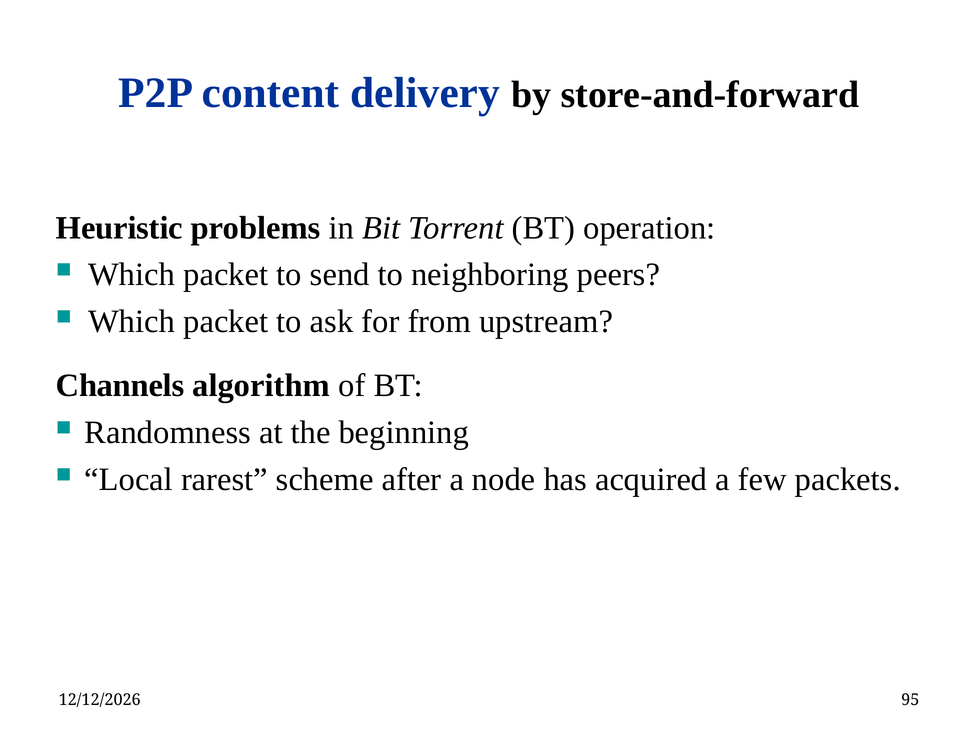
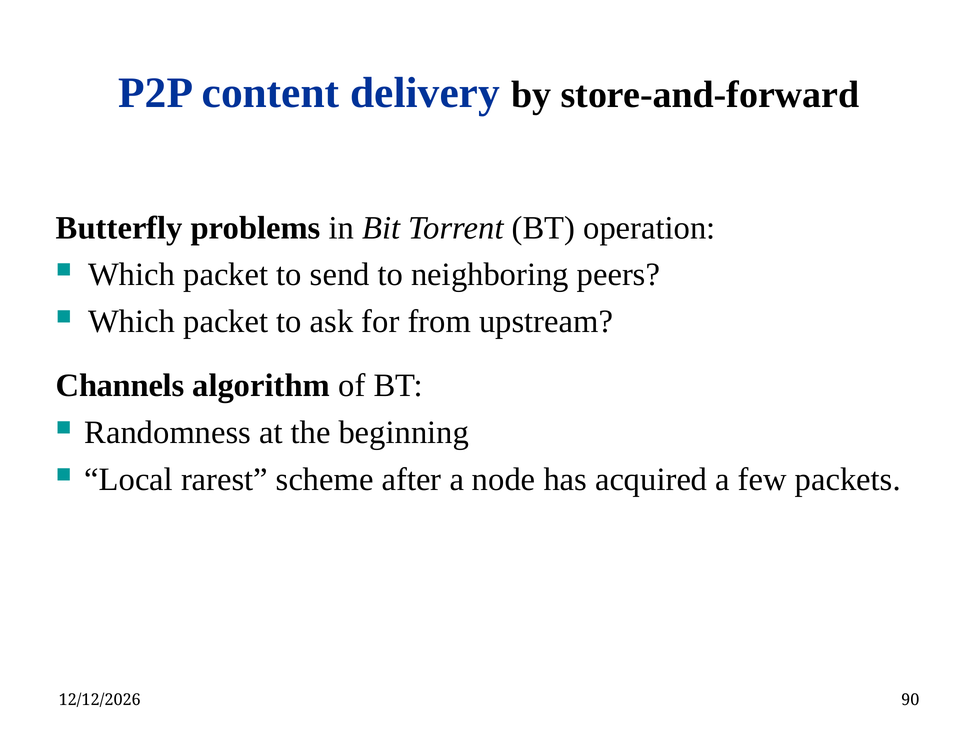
Heuristic: Heuristic -> Butterfly (119, 228)
95: 95 -> 90 (910, 700)
